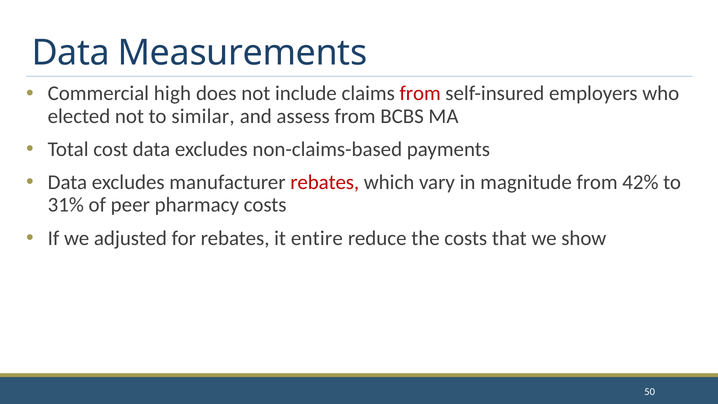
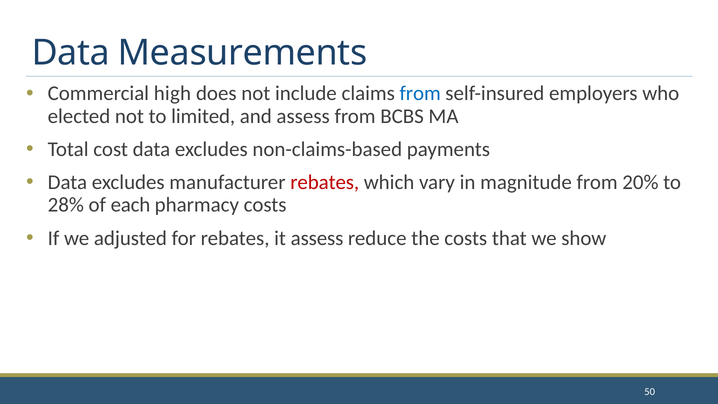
from colour: red -> blue (420, 94)
similar: similar -> limited (203, 116)
42%: 42% -> 20% (640, 182)
31%: 31% -> 28% (66, 205)
peer: peer -> each (130, 205)
it entire: entire -> assess (317, 238)
